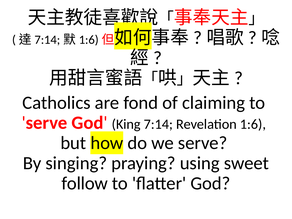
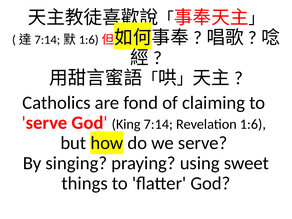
follow: follow -> things (85, 183)
